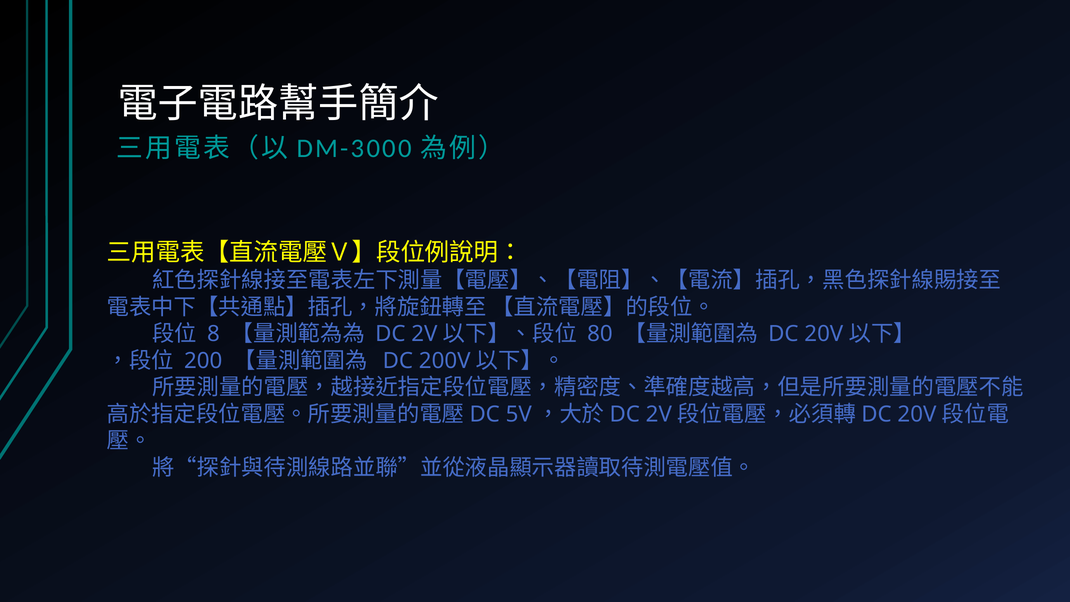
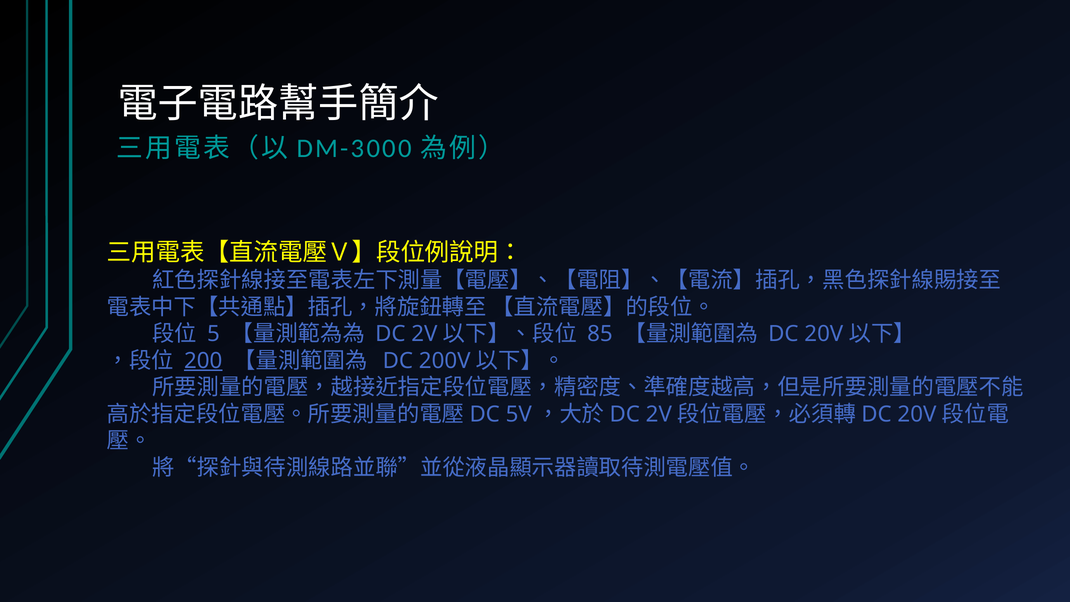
8: 8 -> 5 (213, 334)
80: 80 -> 85 (600, 334)
200 underline: none -> present (203, 361)
